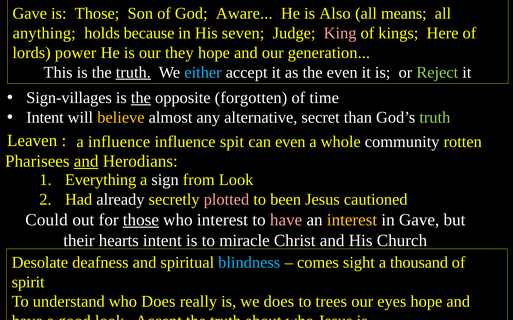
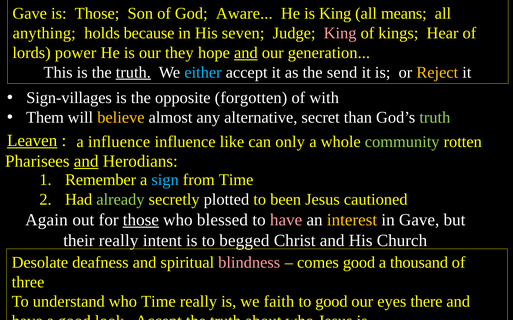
is Also: Also -> King (335, 13)
Here: Here -> Hear (443, 33)
and underline: none -> present (246, 53)
the even: even -> send (342, 72)
Reject colour: light green -> yellow (437, 72)
the underline: present -> none (141, 98)
time: time -> with (324, 98)
Intent: Intent -> Them (45, 118)
Leaven underline: none -> present (32, 141)
spit: spit -> like (232, 142)
can even: even -> only (290, 142)
community colour: white -> light green (402, 142)
Everything: Everything -> Remember (101, 180)
sign colour: white -> light blue (165, 180)
from Look: Look -> Time (236, 180)
already colour: white -> light green (120, 200)
plotted colour: pink -> white (226, 200)
Could: Could -> Again (47, 220)
who interest: interest -> blessed (222, 220)
their hearts: hearts -> really (119, 241)
miracle: miracle -> begged (244, 241)
blindness colour: light blue -> pink (249, 263)
comes sight: sight -> good (359, 263)
spirit: spirit -> three (28, 283)
who Does: Does -> Time (158, 302)
we does: does -> faith (279, 302)
to trees: trees -> good (331, 302)
eyes hope: hope -> there (426, 302)
